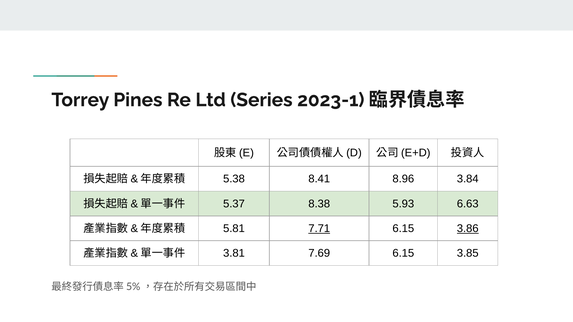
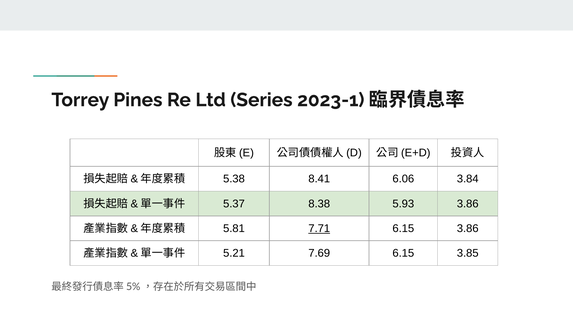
8.96: 8.96 -> 6.06 (403, 179)
5.93 6.63: 6.63 -> 3.86 (468, 204)
3.86 underline: present -> none (468, 229)
3.81: 3.81 -> 5.21 (234, 254)
